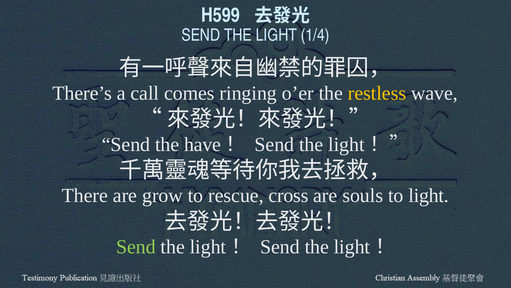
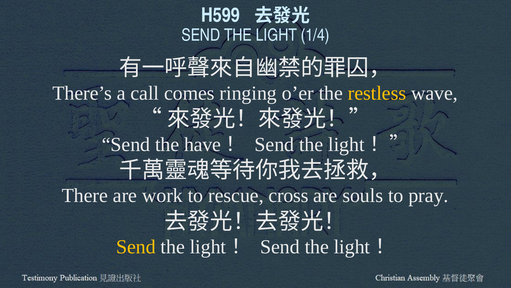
grow: grow -> work (162, 195)
to light: light -> pray (428, 195)
Send colour: light green -> yellow (136, 246)
